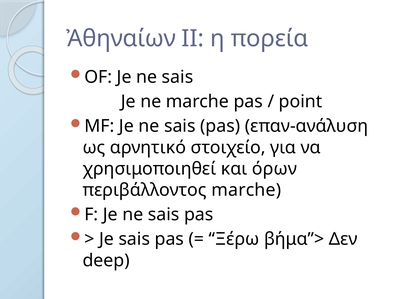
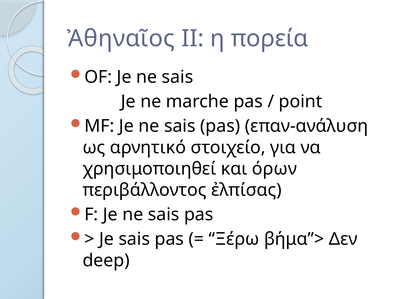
Ἀθηναίων: Ἀθηναίων -> Ἀθηναῖος (121, 39)
περιβάλλοντος marche: marche -> ἐλπίσας (246, 190)
